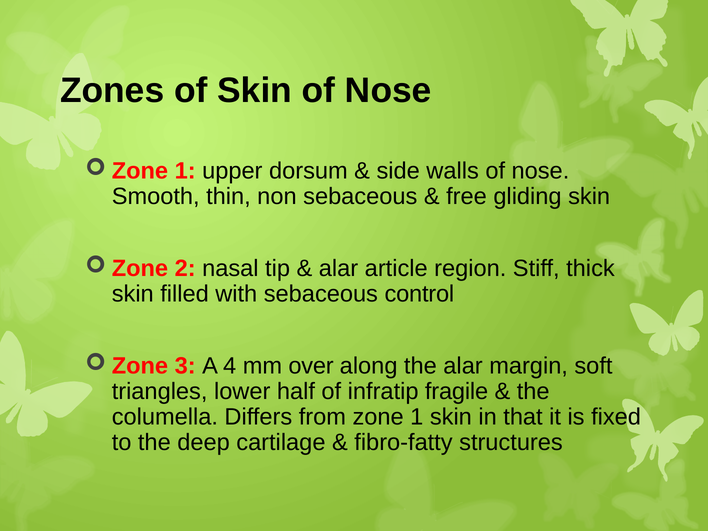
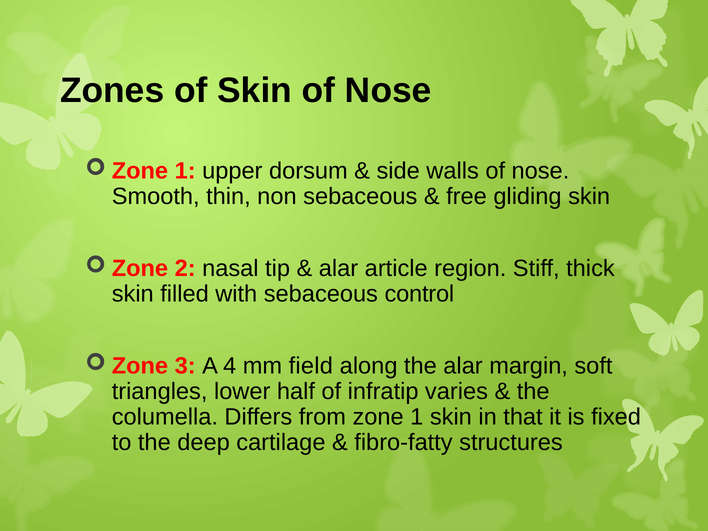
over: over -> field (311, 366)
fragile: fragile -> varies (456, 392)
